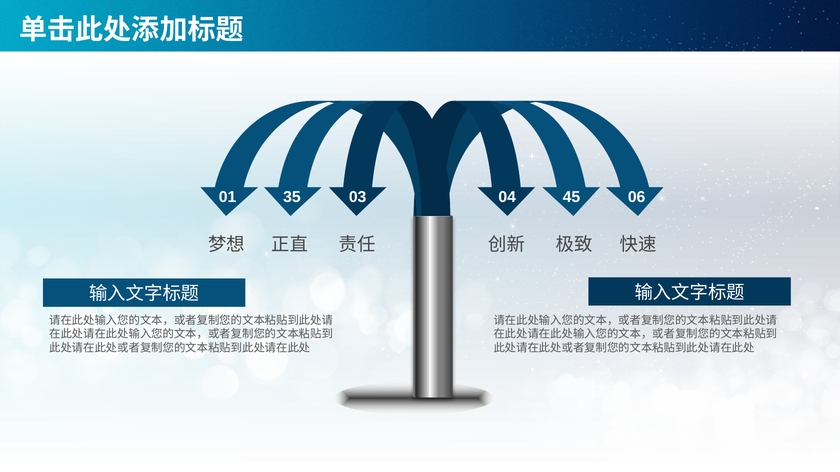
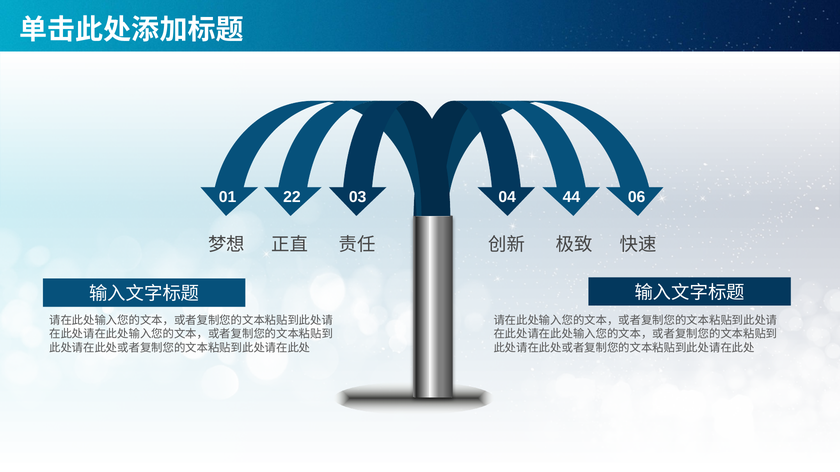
35: 35 -> 22 (292, 197)
45: 45 -> 44 (571, 197)
